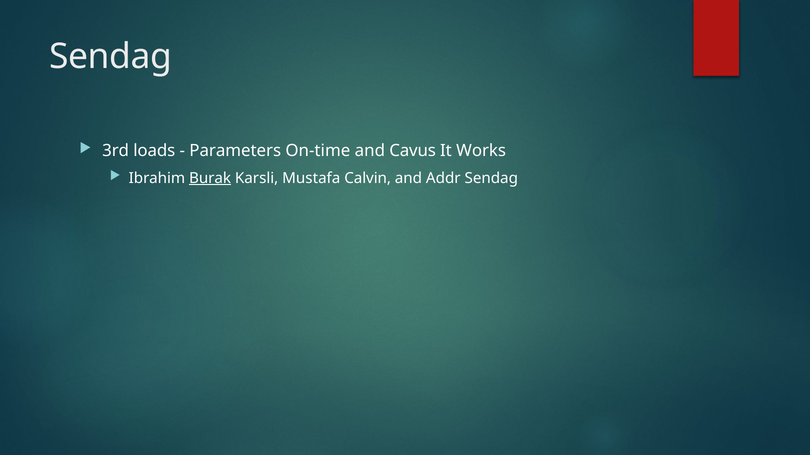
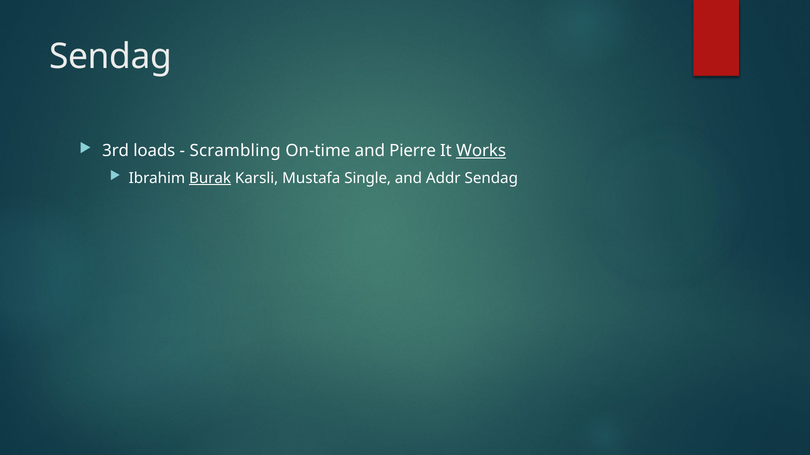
Parameters: Parameters -> Scrambling (235, 151)
Cavus: Cavus -> Pierre (413, 151)
Works underline: none -> present (481, 151)
Calvin: Calvin -> Single (368, 178)
